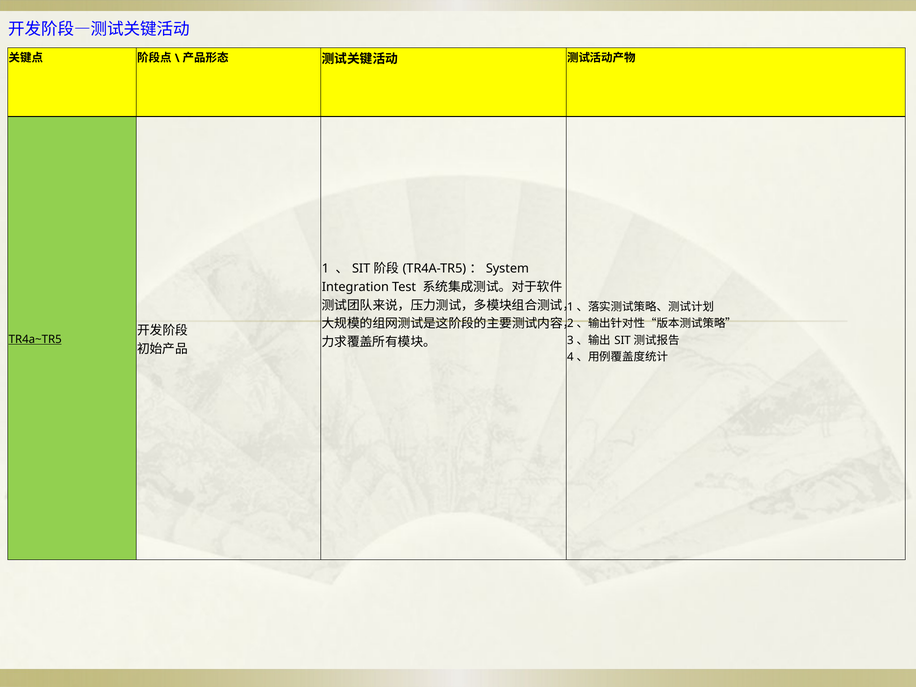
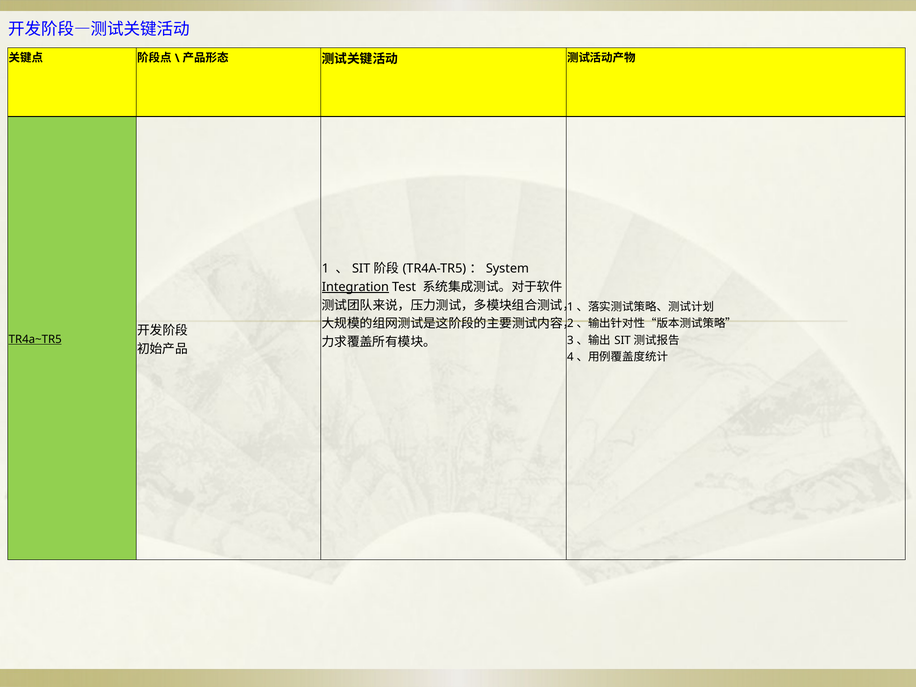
Integration underline: none -> present (355, 287)
